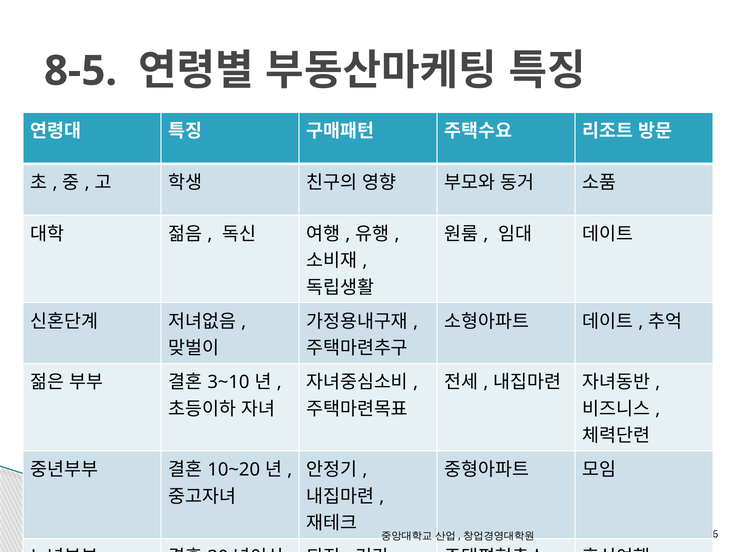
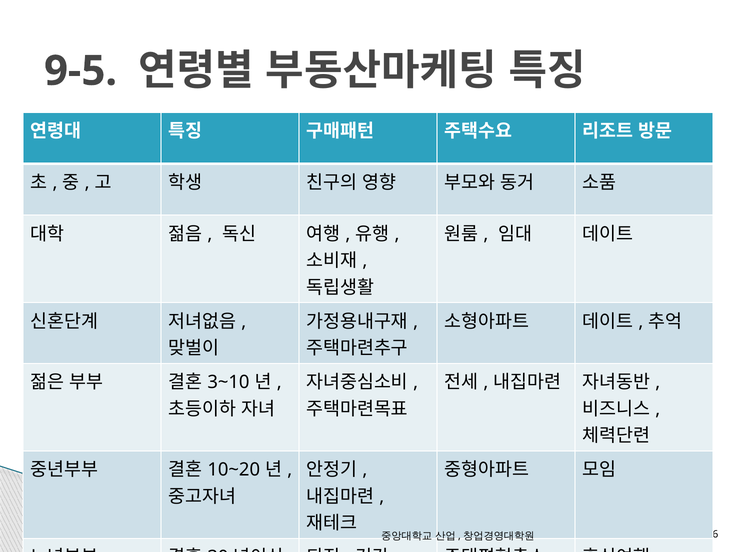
8-5: 8-5 -> 9-5 (81, 71)
